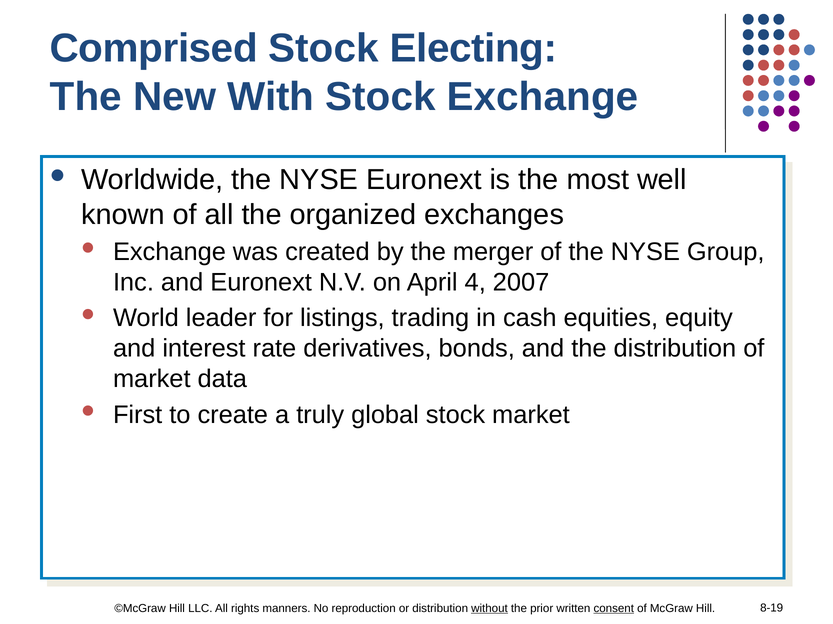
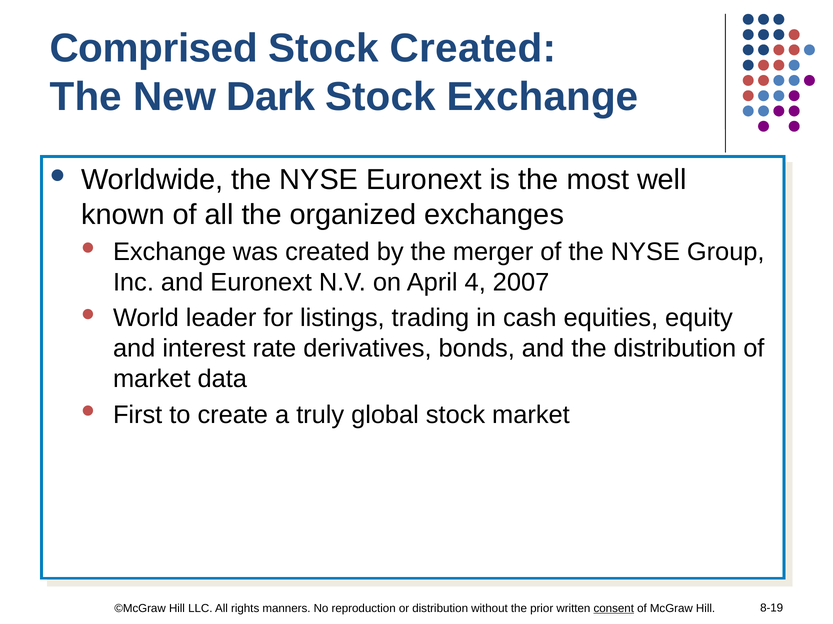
Stock Electing: Electing -> Created (473, 49)
With: With -> Dark (271, 97)
without underline: present -> none (489, 609)
